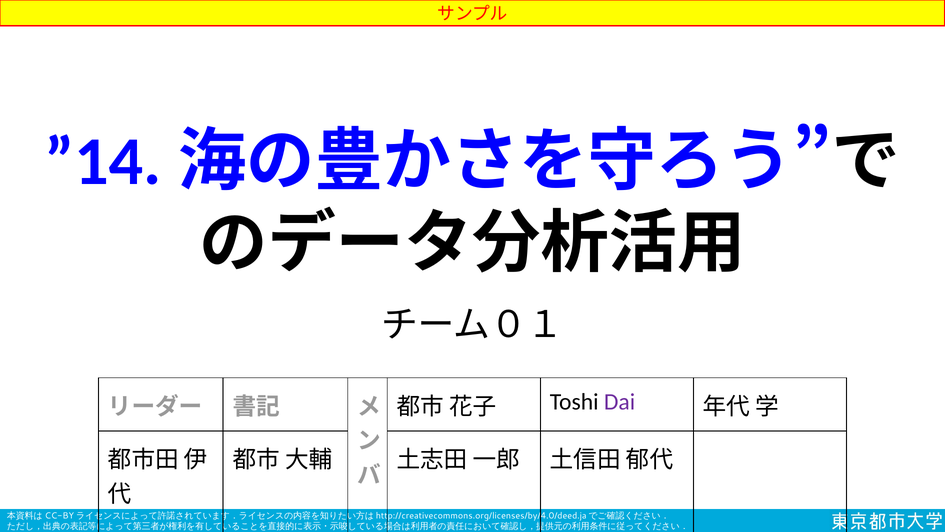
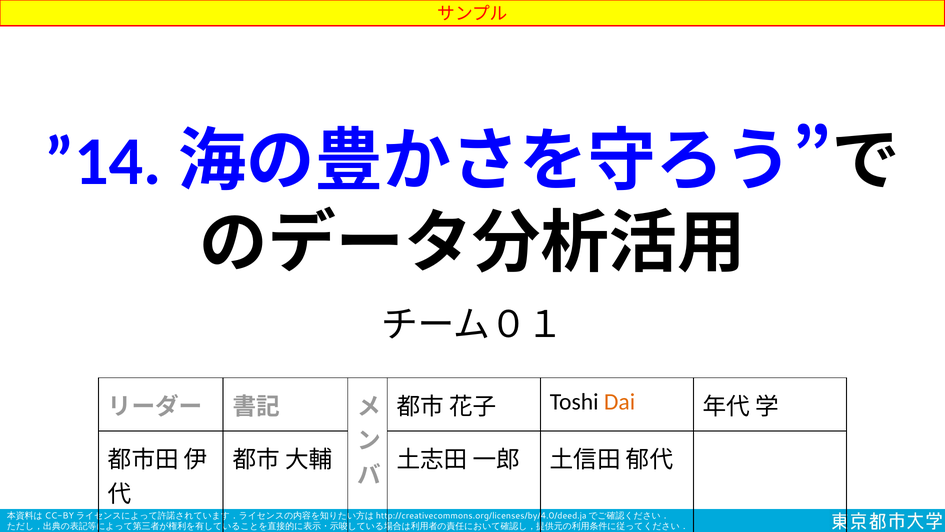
Dai colour: purple -> orange (620, 401)
